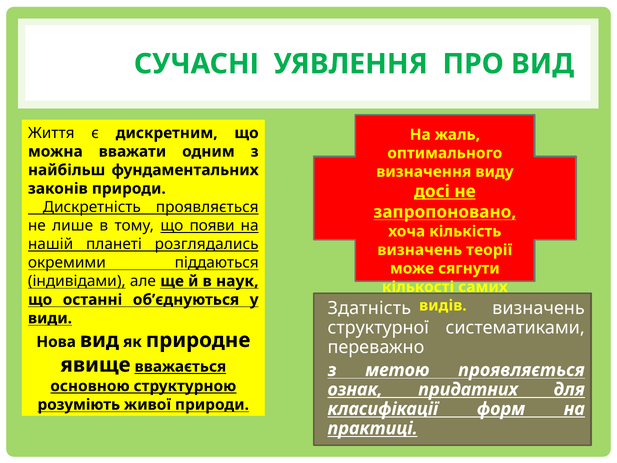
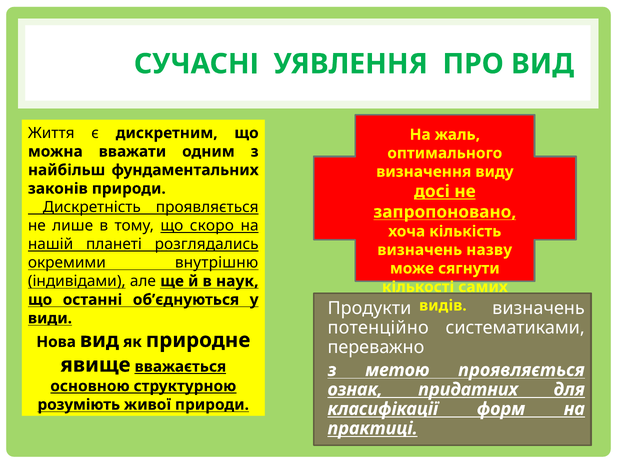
появи: появи -> скоро (212, 226)
теорії: теорії -> назву (489, 250)
піддаються: піддаються -> внутрішню (217, 263)
Здатність: Здатність -> Продукти (369, 308)
структурної: структурної -> потенційно (378, 328)
